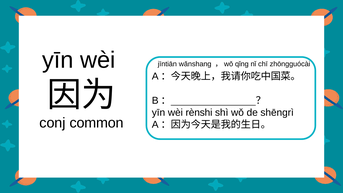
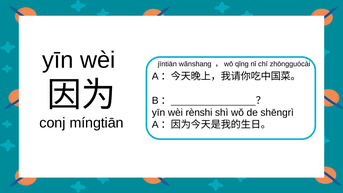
common: common -> míngtiān (97, 123)
